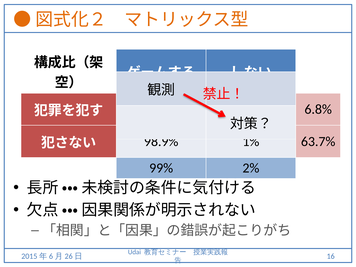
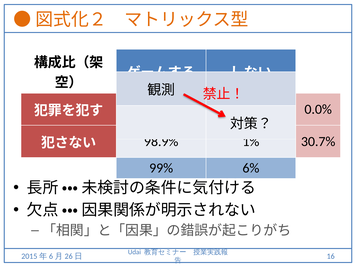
6.8%: 6.8% -> 0.0% (318, 109)
63.7%: 63.7% -> 30.7% (318, 141)
2%: 2% -> 6% (251, 168)
